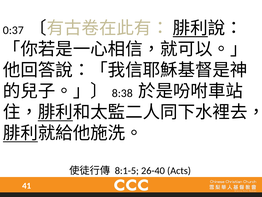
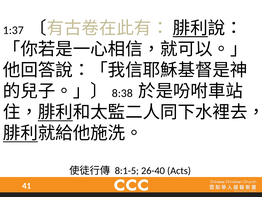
0:37: 0:37 -> 1:37 (13, 30)
